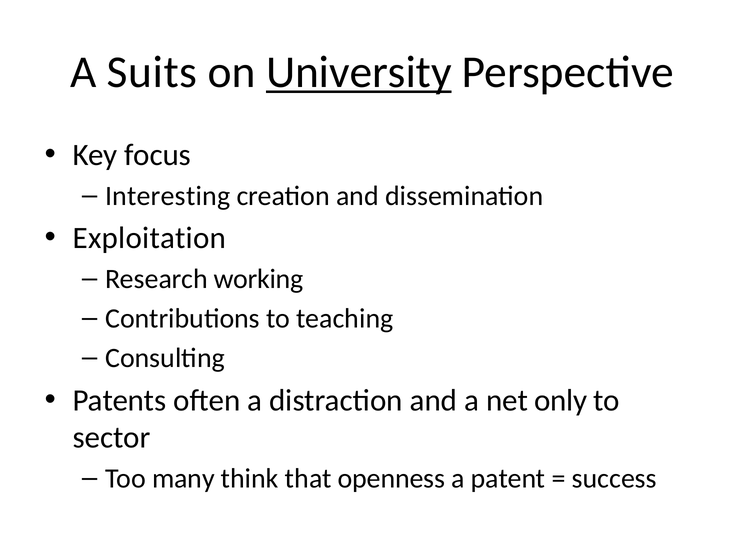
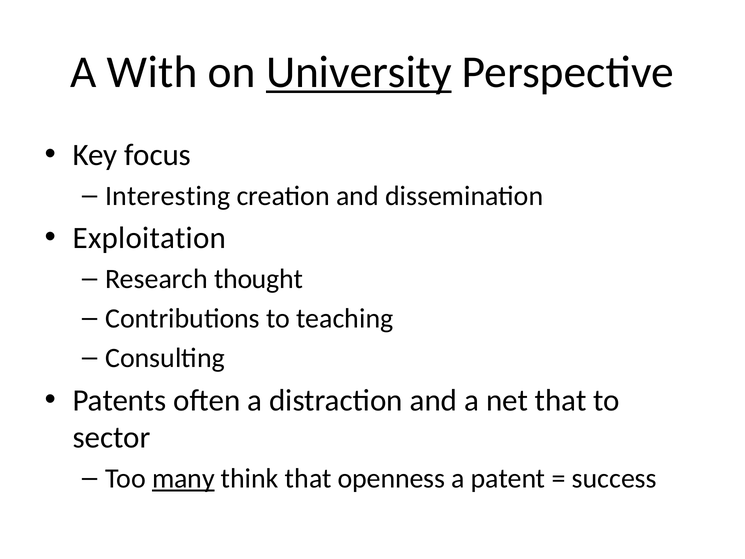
Suits: Suits -> With (152, 72)
working: working -> thought (258, 279)
net only: only -> that (561, 400)
many underline: none -> present (183, 478)
